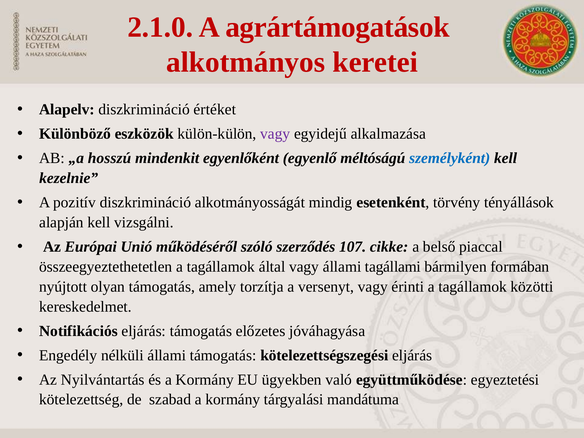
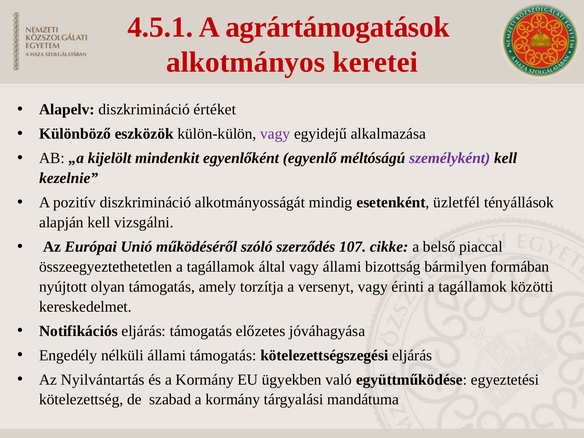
2.1.0: 2.1.0 -> 4.5.1 (160, 27)
hosszú: hosszú -> kijelölt (110, 158)
személyként colour: blue -> purple (450, 158)
törvény: törvény -> üzletfél (457, 202)
tagállami: tagállami -> bizottság (393, 267)
